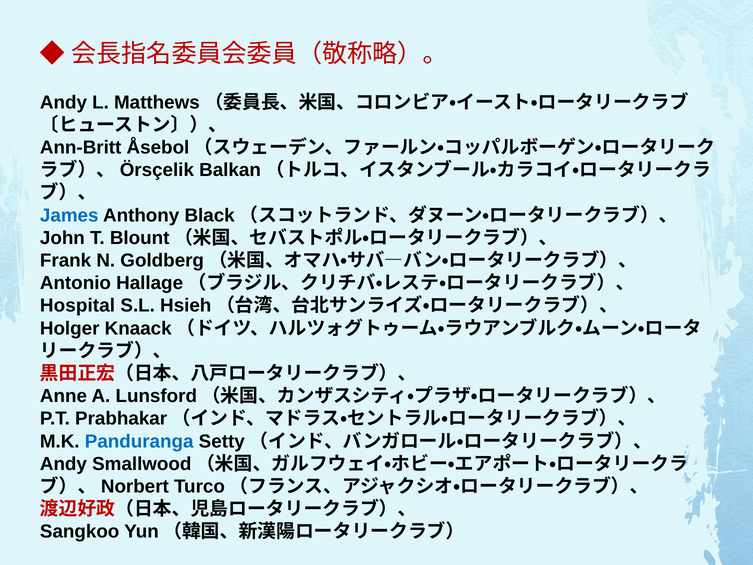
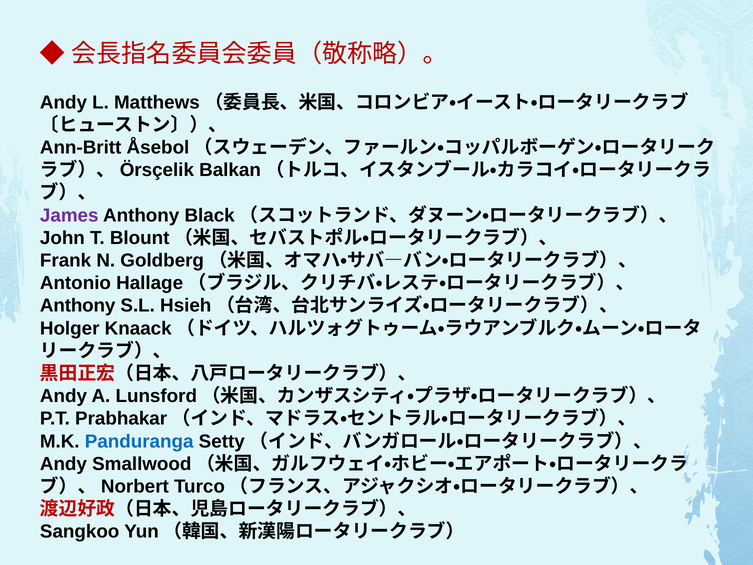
James colour: blue -> purple (69, 215)
Hospital: Hospital -> Anthony (78, 306)
Anne: Anne -> Andy (63, 396)
